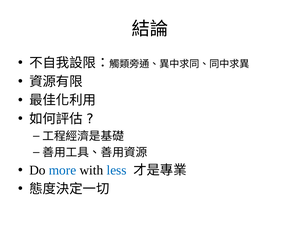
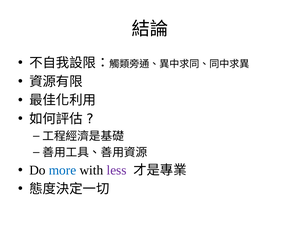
less colour: blue -> purple (117, 170)
